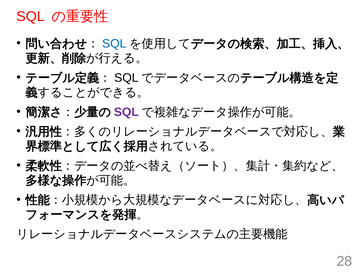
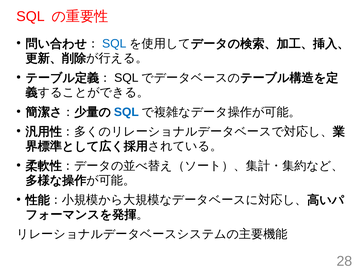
SQL colour: purple -> blue (126, 112)
